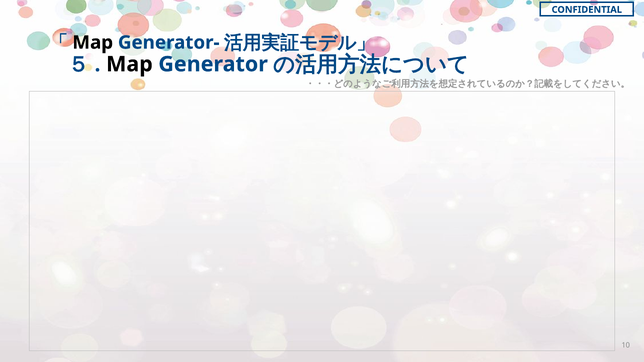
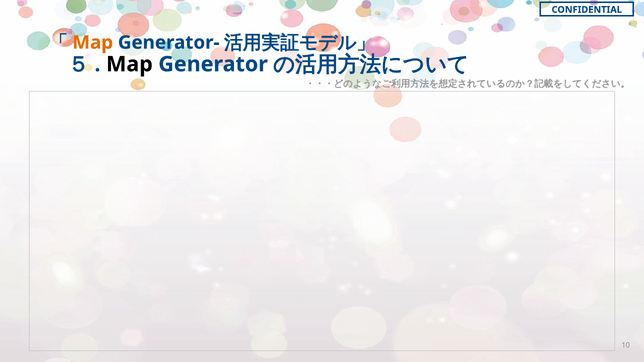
Map colour: black -> orange (93, 43)
